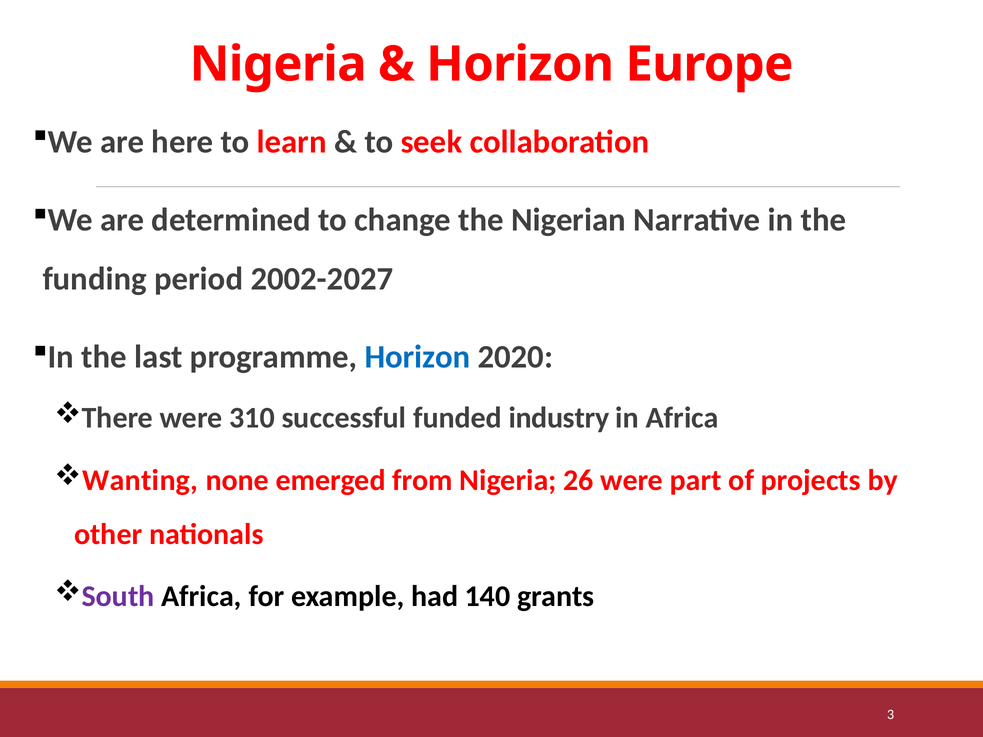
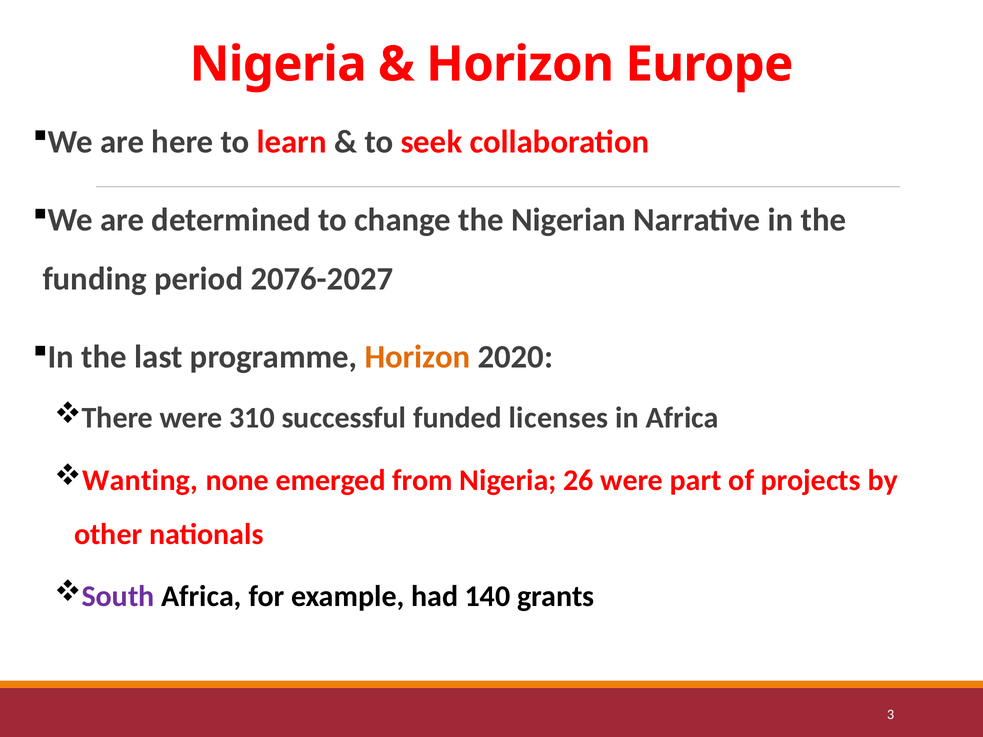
2002-2027: 2002-2027 -> 2076-2027 (322, 279)
Horizon colour: blue -> orange (417, 357)
industry: industry -> licenses (559, 418)
